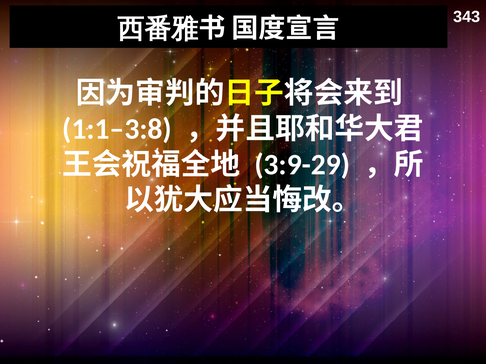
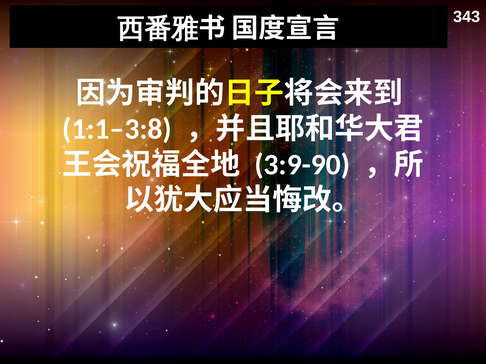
3:9-29: 3:9-29 -> 3:9-90 (302, 165)
